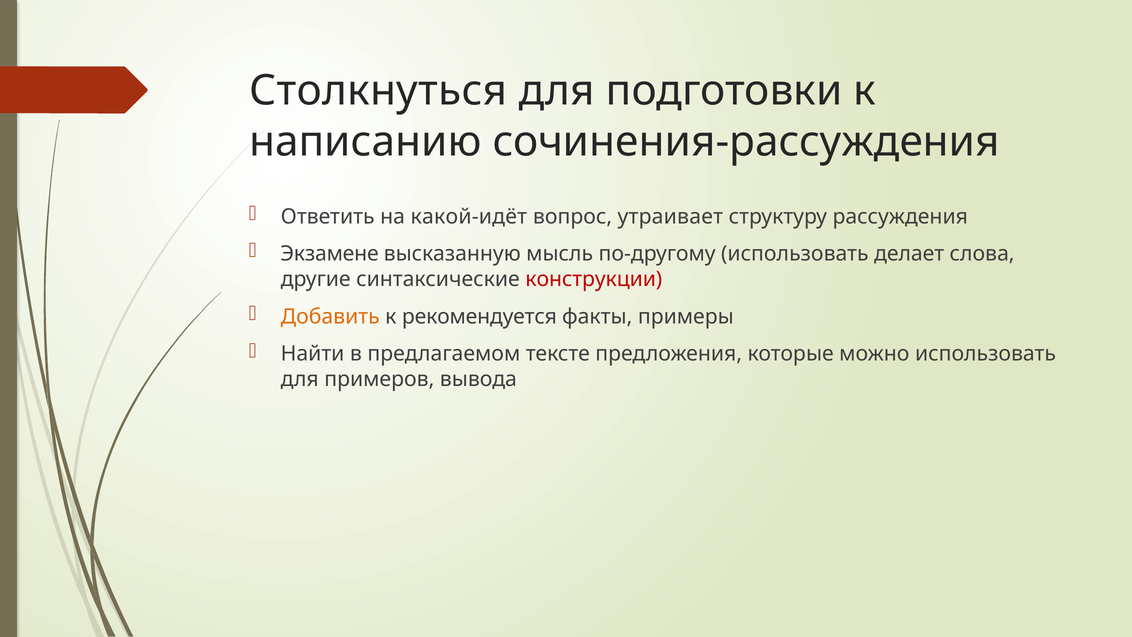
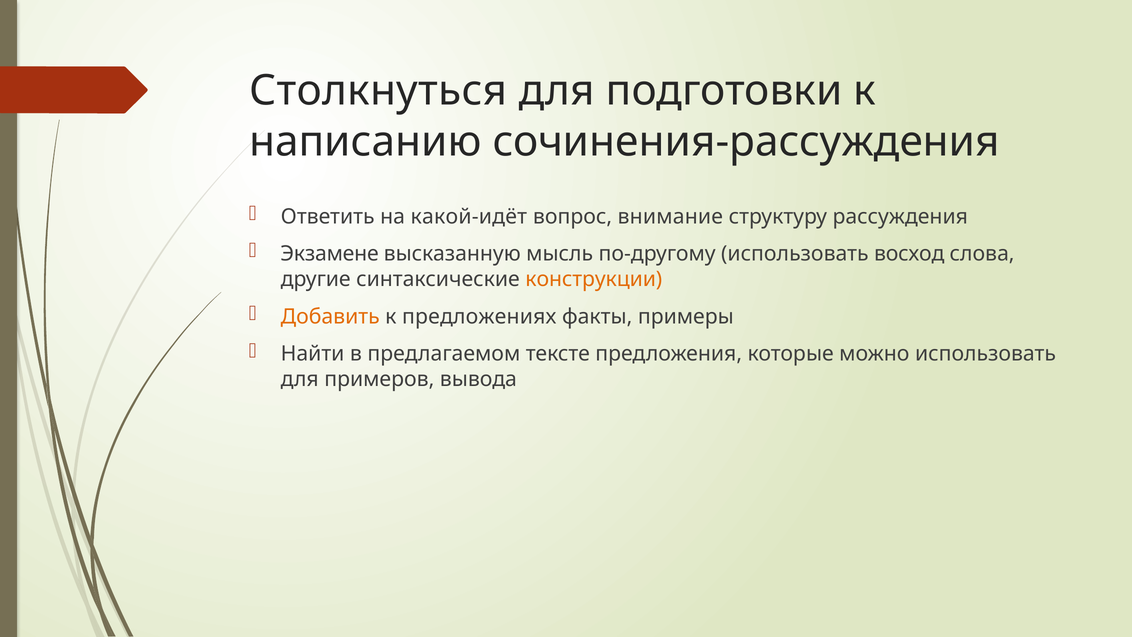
утраивает: утраивает -> внимание (670, 217)
делает: делает -> восход (909, 254)
конструкции colour: red -> orange (594, 279)
рекомендуется: рекомендуется -> предложениях (479, 317)
